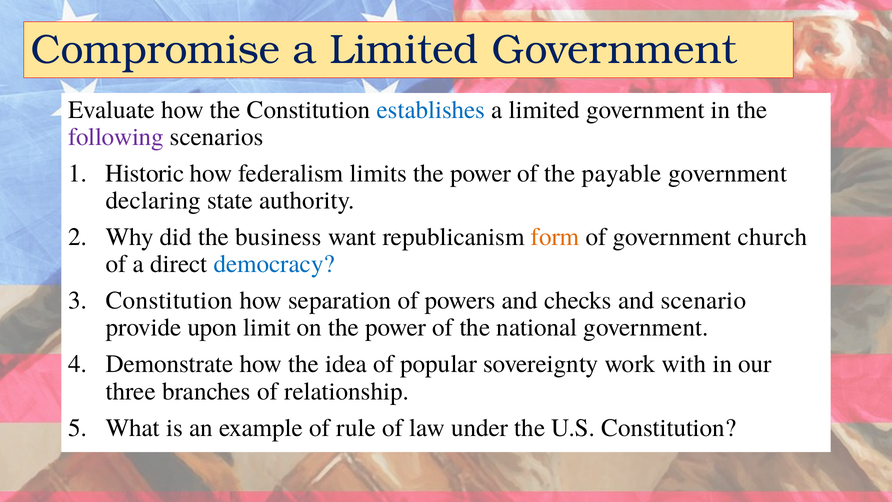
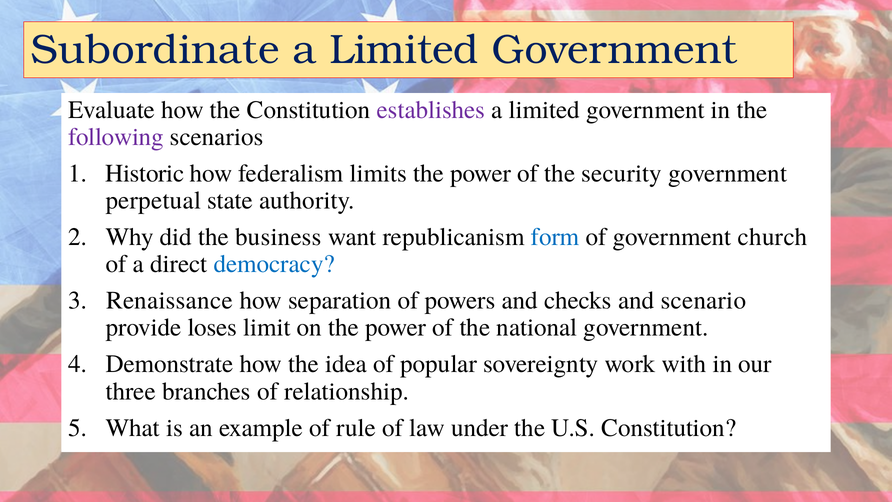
Compromise: Compromise -> Subordinate (155, 50)
establishes colour: blue -> purple (431, 110)
payable: payable -> security (622, 173)
declaring: declaring -> perpetual (153, 200)
form colour: orange -> blue (555, 237)
Constitution: Constitution -> Renaissance (169, 300)
upon: upon -> loses (212, 328)
